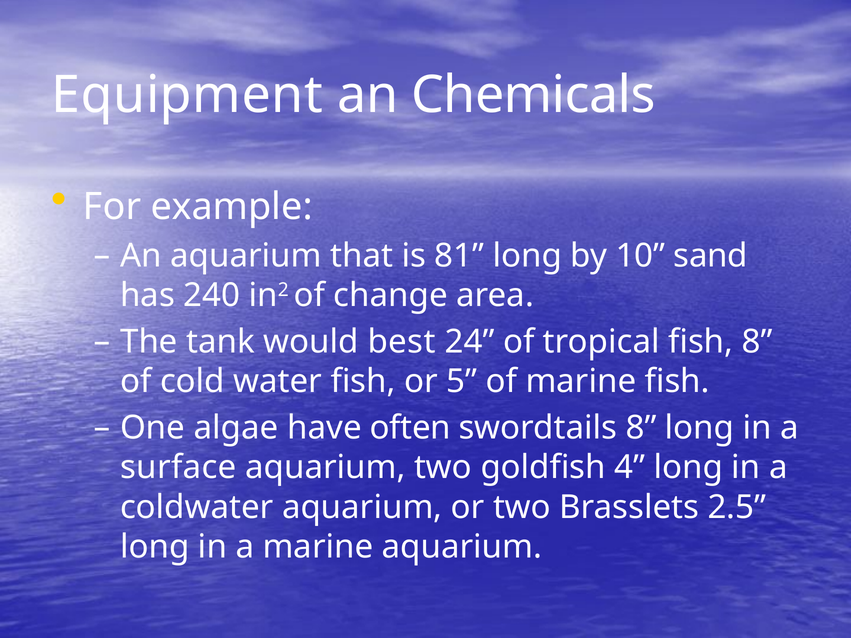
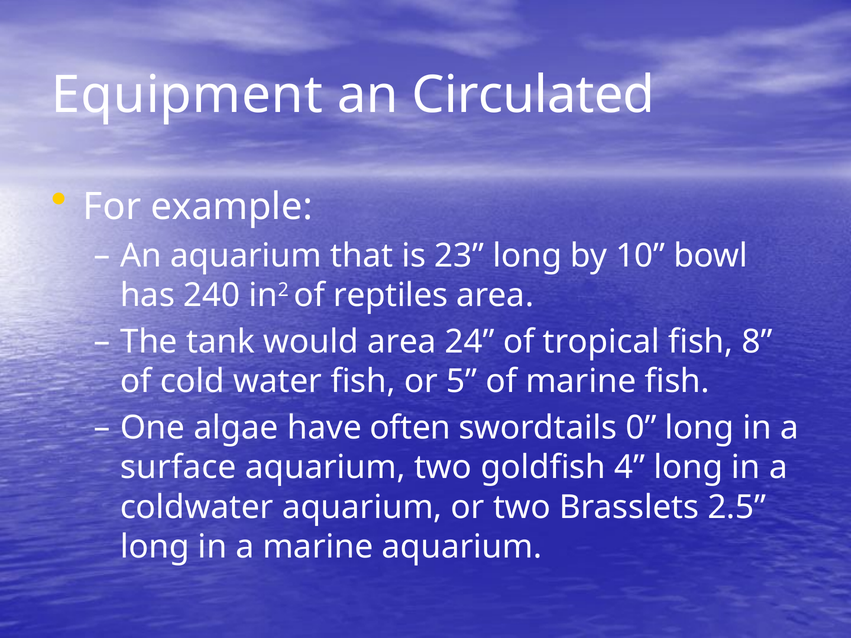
Chemicals: Chemicals -> Circulated (533, 95)
81: 81 -> 23 (459, 256)
sand: sand -> bowl (711, 256)
change: change -> reptiles (391, 296)
would best: best -> area (402, 342)
swordtails 8: 8 -> 0 (641, 428)
